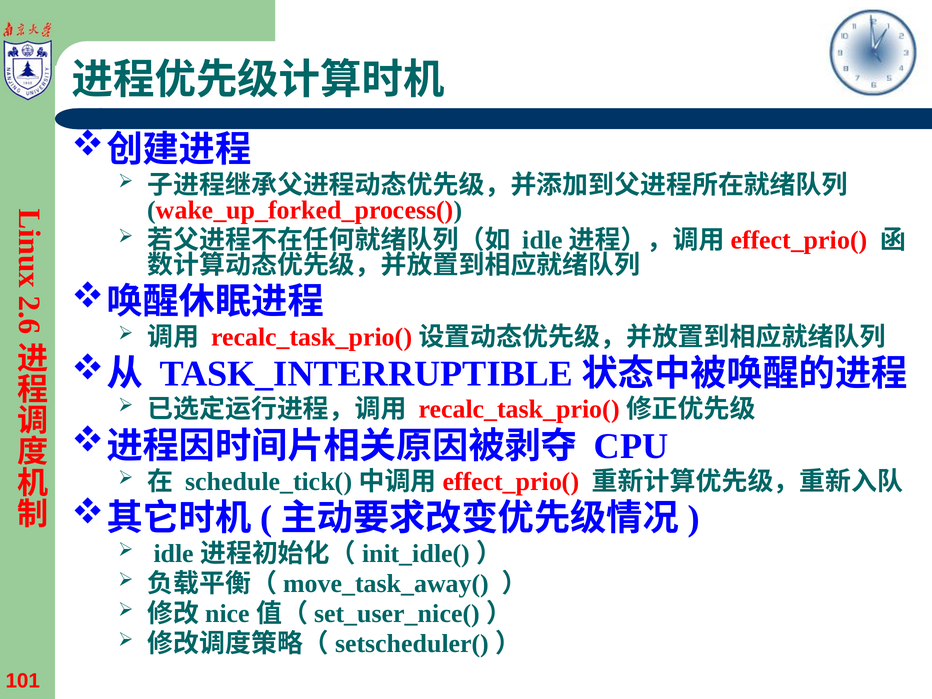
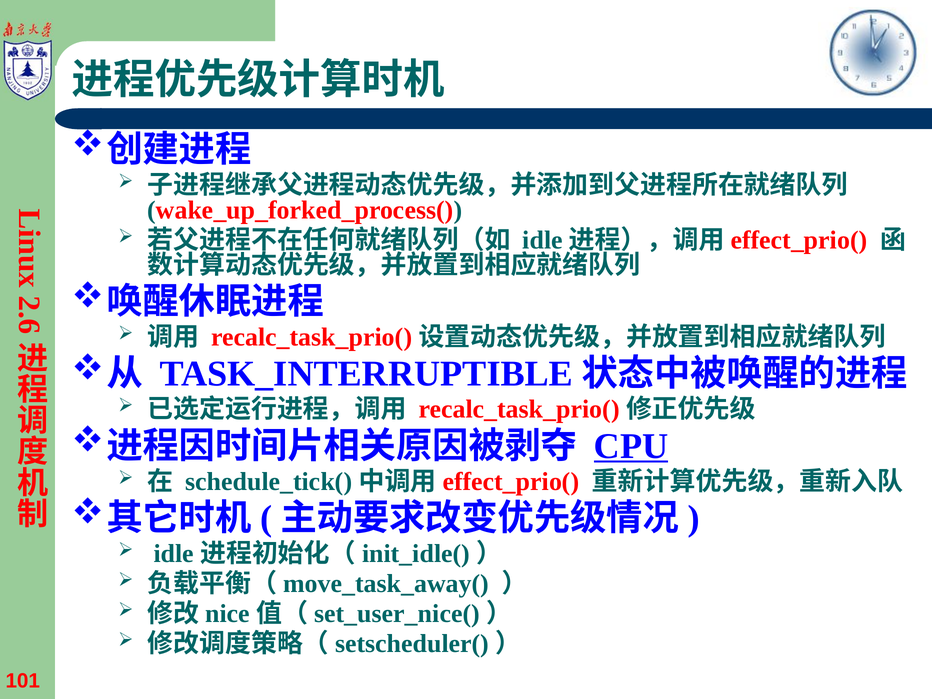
CPU underline: none -> present (631, 446)
